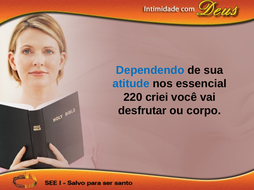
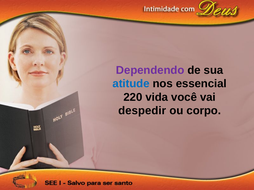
Dependendo colour: blue -> purple (150, 70)
criei: criei -> vida (157, 97)
desfrutar: desfrutar -> despedir (142, 111)
